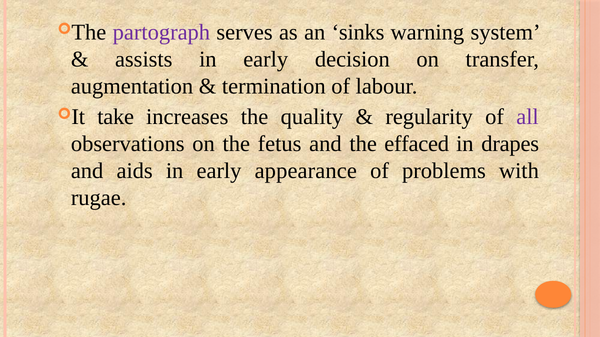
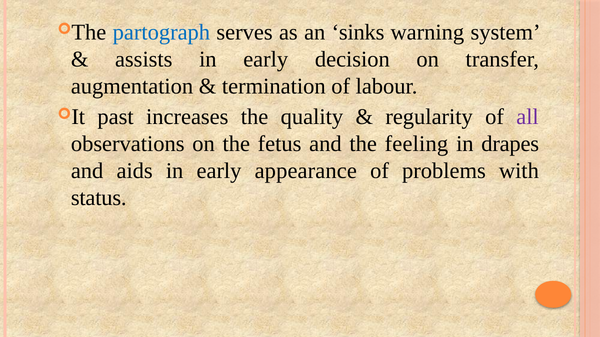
partograph colour: purple -> blue (161, 32)
take: take -> past (116, 117)
effaced: effaced -> feeling (416, 144)
rugae: rugae -> status (99, 198)
